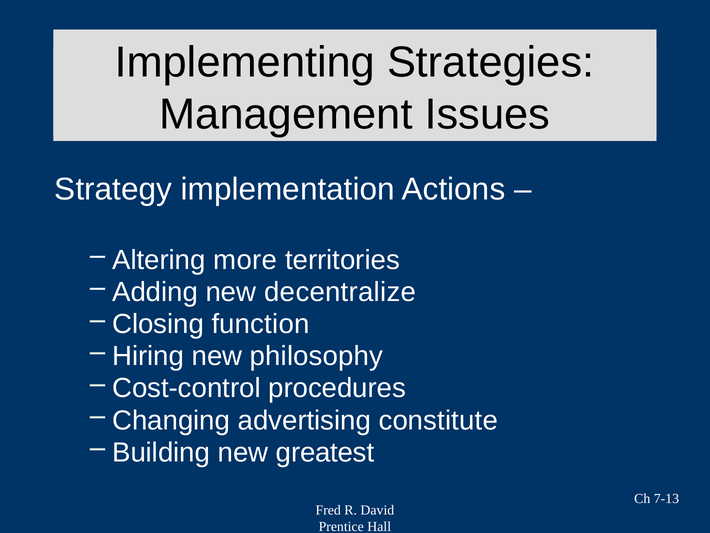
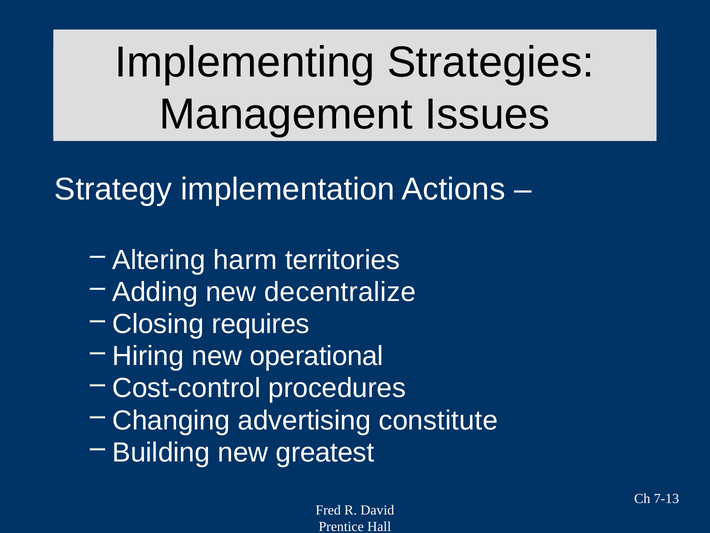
more: more -> harm (245, 260)
function: function -> requires (261, 324)
philosophy: philosophy -> operational (317, 356)
